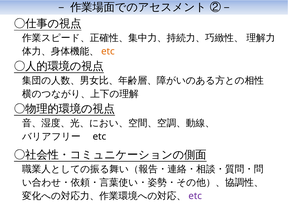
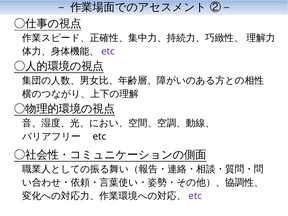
etc colour: orange -> purple (108, 51)
